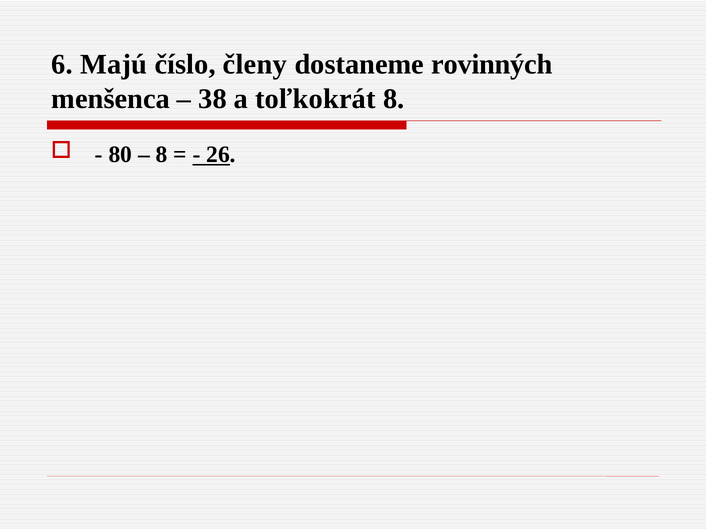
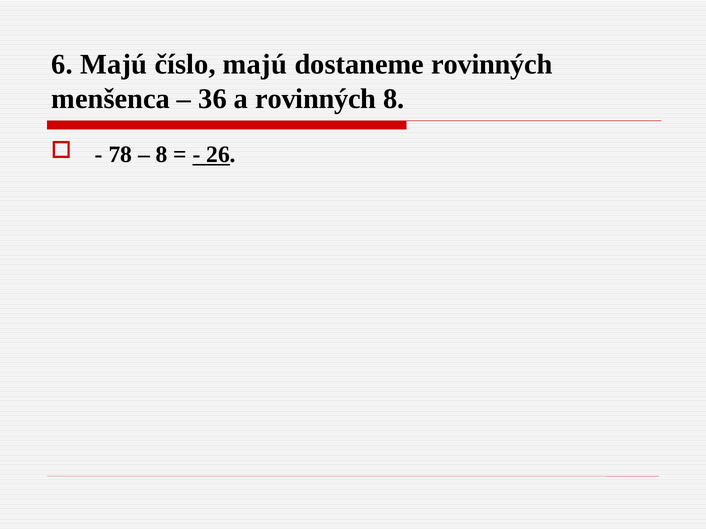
číslo členy: členy -> majú (255, 65)
38: 38 -> 36 (213, 99)
a toľkokrát: toľkokrát -> rovinných (316, 99)
80: 80 -> 78 (120, 155)
